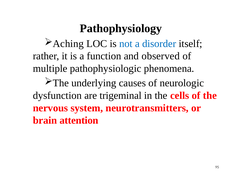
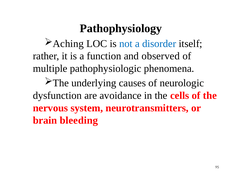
trigeminal: trigeminal -> avoidance (121, 95)
attention: attention -> bleeding (79, 120)
